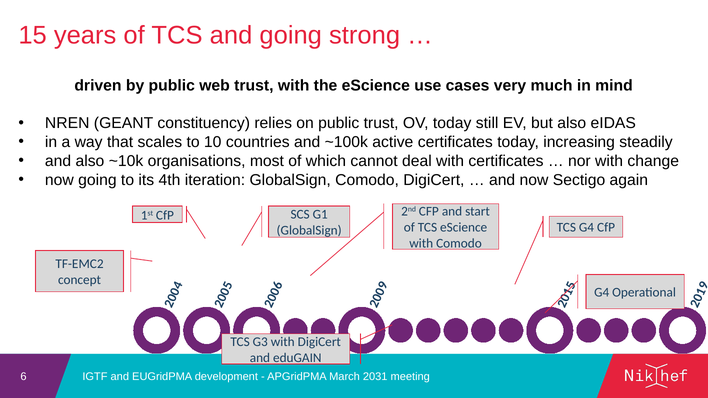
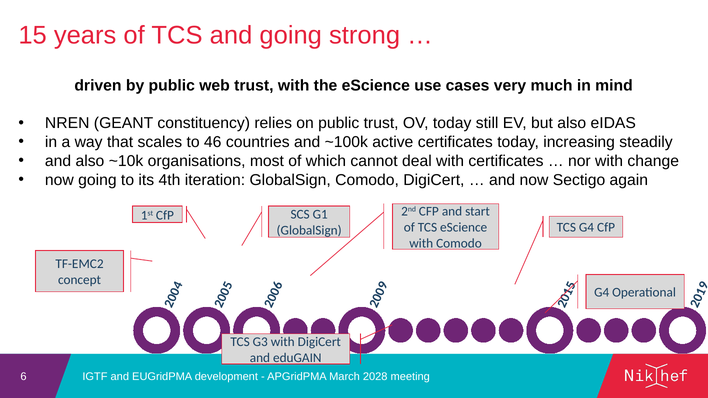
10: 10 -> 46 (213, 142)
2031: 2031 -> 2028 (375, 377)
